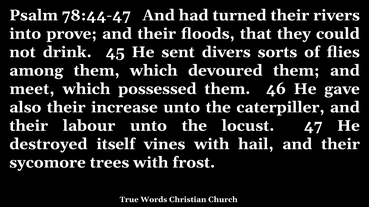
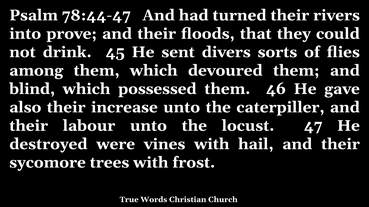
meet: meet -> blind (32, 89)
itself: itself -> were (116, 144)
